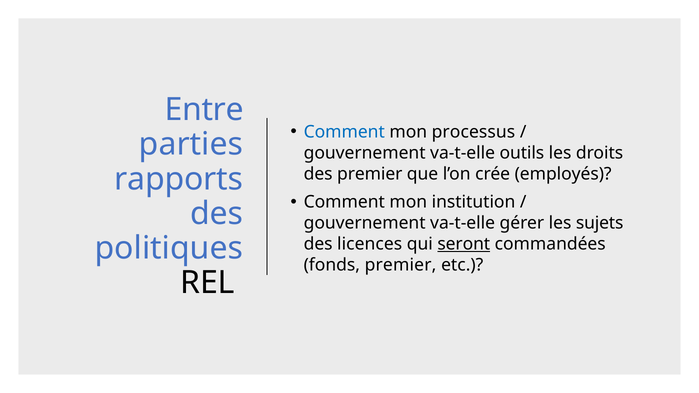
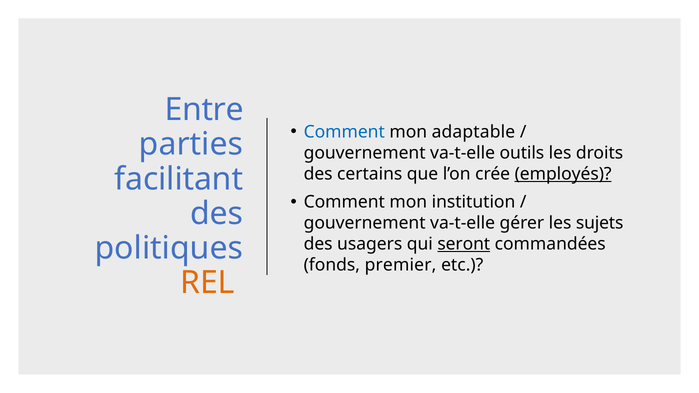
processus: processus -> adaptable (473, 132)
des premier: premier -> certains (370, 174)
employés underline: none -> present (563, 174)
rapports: rapports -> facilitant (179, 179)
licences: licences -> usagers (370, 244)
REL colour: black -> orange (208, 283)
